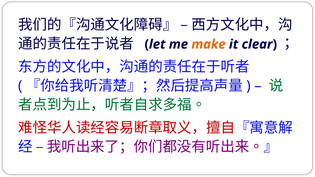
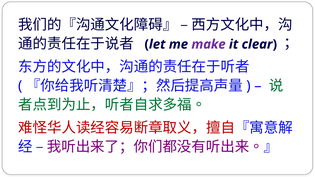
make colour: orange -> purple (209, 44)
